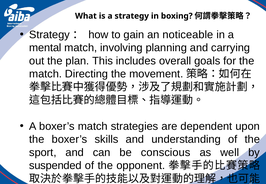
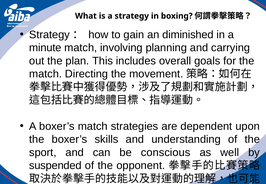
noticeable: noticeable -> diminished (188, 35)
mental: mental -> minute (45, 48)
